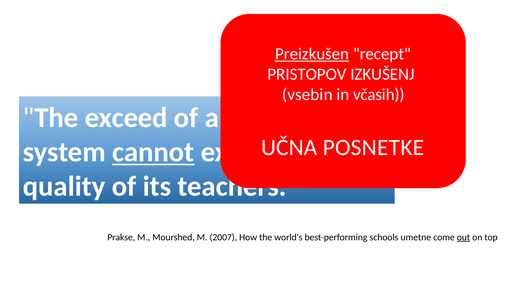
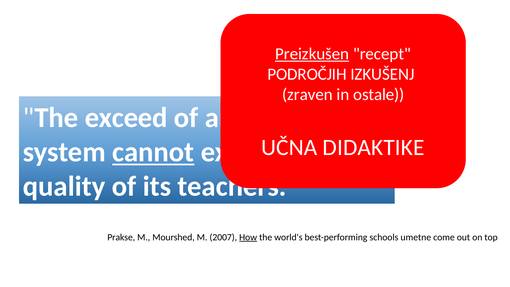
PRISTOPOV: PRISTOPOV -> PODROČJIH (307, 74)
vsebin: vsebin -> zraven (307, 95)
včasih: včasih -> ostale (379, 95)
POSNETKE: POSNETKE -> DIDAKTIKE (374, 147)
How underline: none -> present (248, 237)
out underline: present -> none (463, 237)
